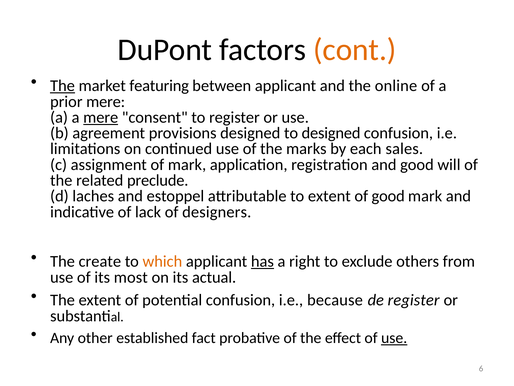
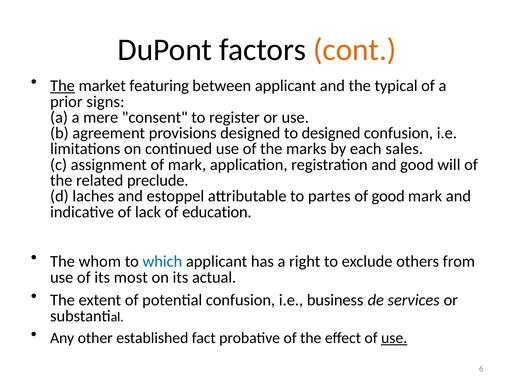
online: online -> typical (396, 86)
prior mere: mere -> signs (105, 101)
mere underline: present -> none (101, 117)
to extent: extent -> partes (329, 196)
designers: designers -> education (217, 212)
create: create -> whom (100, 261)
which colour: orange -> blue (162, 261)
has underline: present -> none (262, 261)
because: because -> business (335, 300)
de register: register -> services (414, 300)
